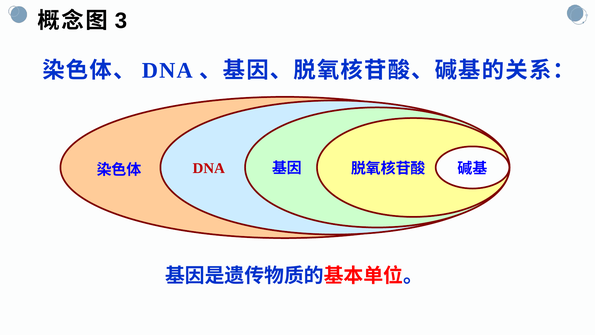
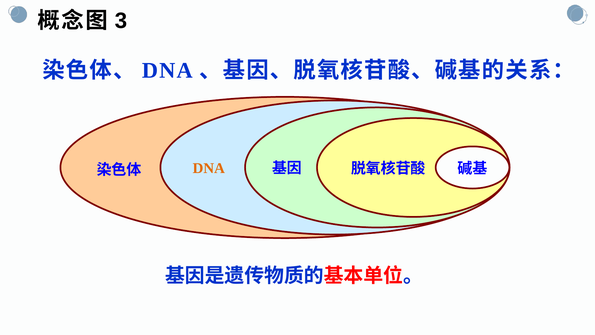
DNA colour: red -> orange (209, 168)
